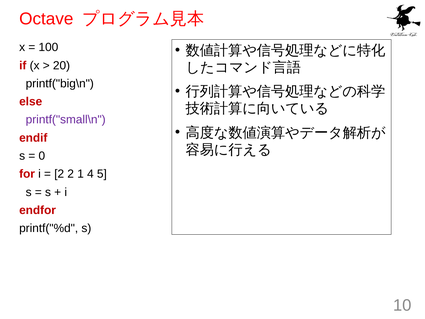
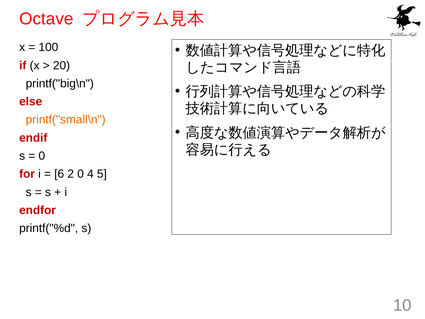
printf("small\n colour: purple -> orange (66, 120)
2: 2 -> 6 (59, 174)
2 1: 1 -> 0 (81, 174)
